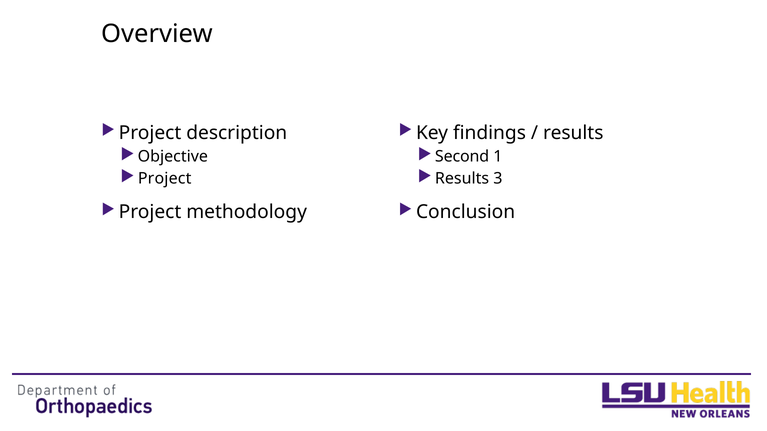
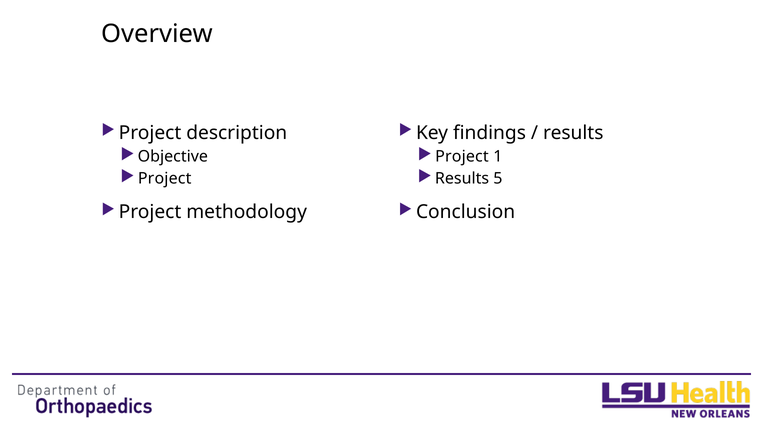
Second: Second -> Project (462, 157)
3: 3 -> 5 (498, 179)
